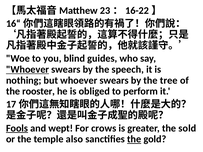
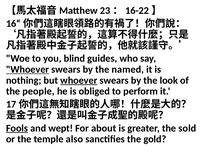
speech: speech -> named (128, 70)
whoever underline: none -> present (79, 80)
tree: tree -> look (169, 80)
rooster: rooster -> people (38, 91)
crows: crows -> about (104, 128)
the underline: present -> none (134, 139)
